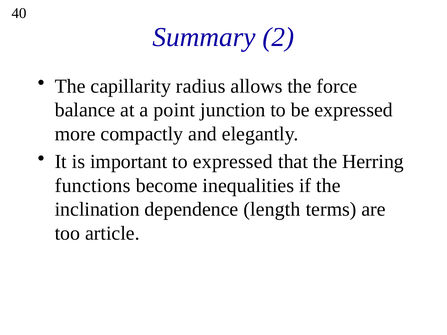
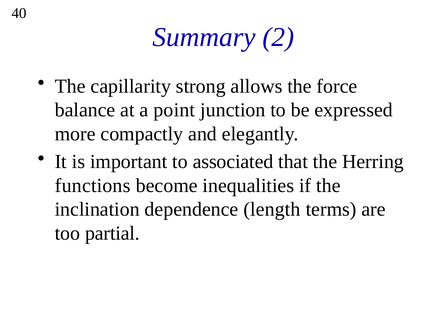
radius: radius -> strong (201, 86)
to expressed: expressed -> associated (233, 162)
article: article -> partial (112, 233)
